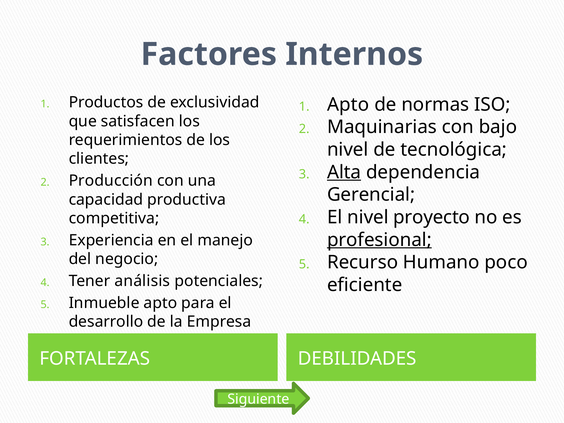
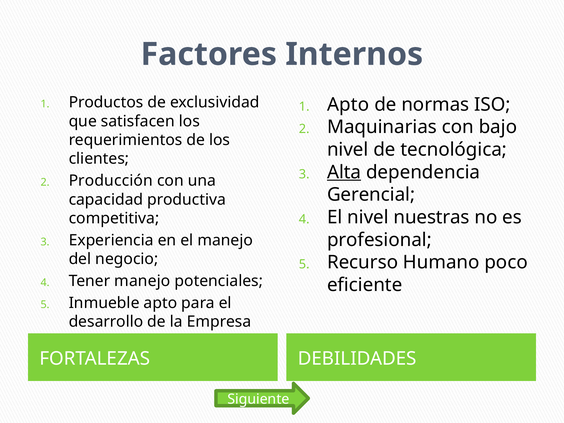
proyecto: proyecto -> nuestras (432, 217)
profesional underline: present -> none (379, 240)
Tener análisis: análisis -> manejo (142, 281)
